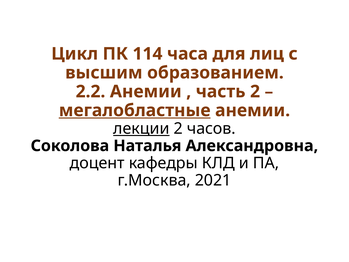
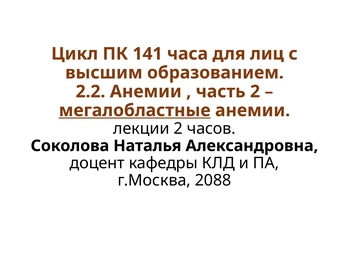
114: 114 -> 141 (148, 54)
лекции underline: present -> none (141, 128)
2021: 2021 -> 2088 (213, 180)
